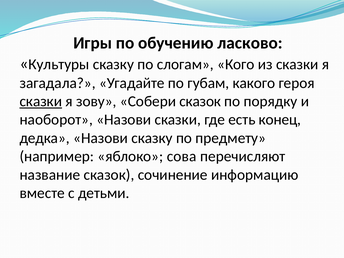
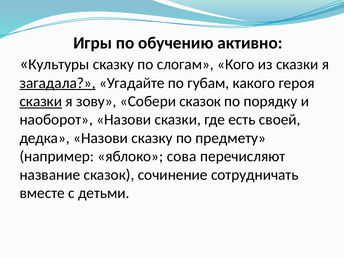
ласково: ласково -> активно (250, 43)
загадала underline: none -> present (58, 83)
конец: конец -> своей (280, 120)
информацию: информацию -> сотрудничать (255, 175)
